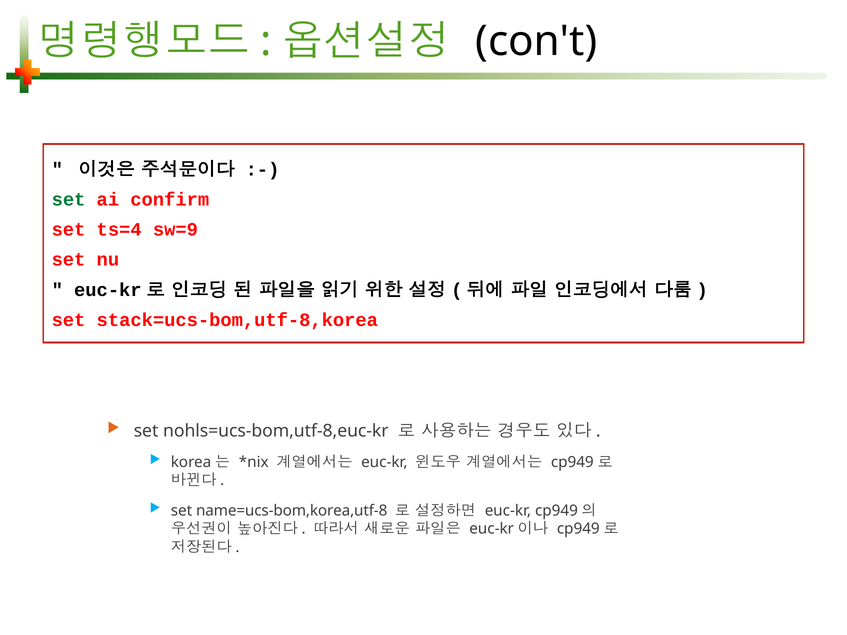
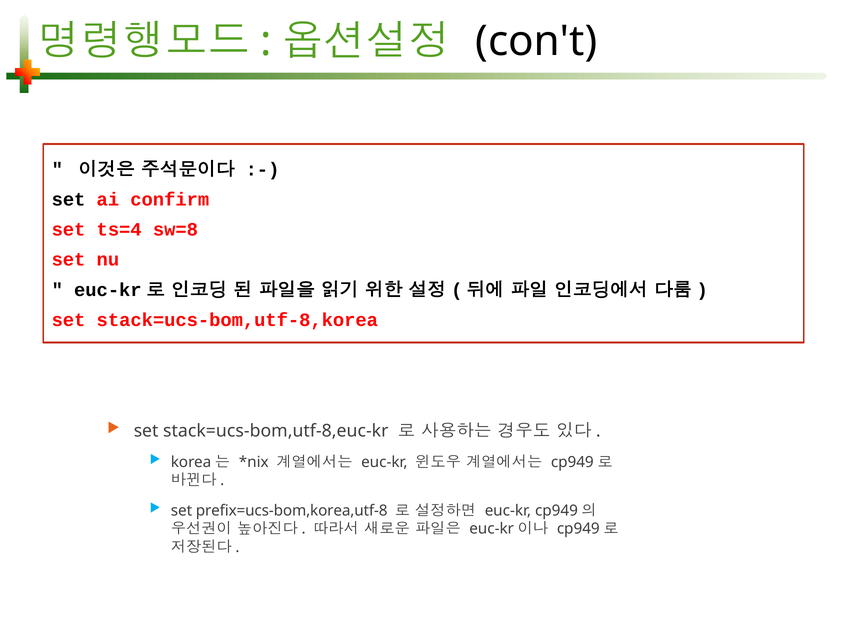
set colour: green -> black (69, 200)
sw=9: sw=9 -> sw=8 (175, 230)
nohls=ucs-bom,utf-8,euc-kr: nohls=ucs-bom,utf-8,euc-kr -> stack=ucs-bom,utf-8,euc-kr (276, 431)
name=ucs-bom,korea,utf-8: name=ucs-bom,korea,utf-8 -> prefix=ucs-bom,korea,utf-8 (292, 511)
